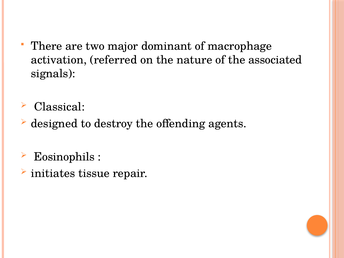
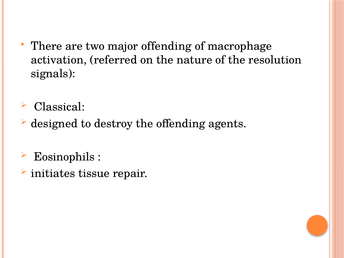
major dominant: dominant -> offending (166, 46)
associated: associated -> resolution (275, 60)
